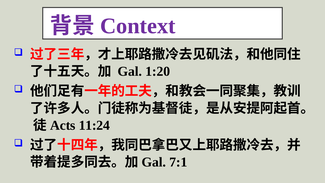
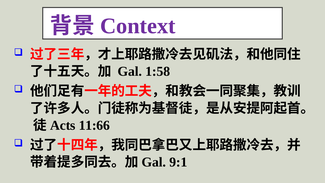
1:20: 1:20 -> 1:58 (158, 71)
11:24: 11:24 -> 11:66 (94, 125)
7:1: 7:1 -> 9:1 (178, 162)
